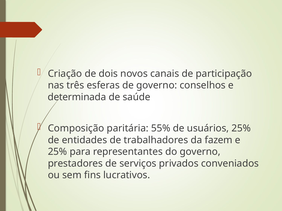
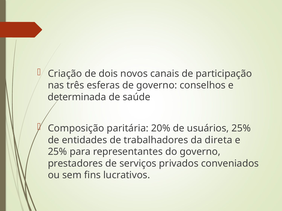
55%: 55% -> 20% (161, 129)
fazem: fazem -> direta (219, 140)
